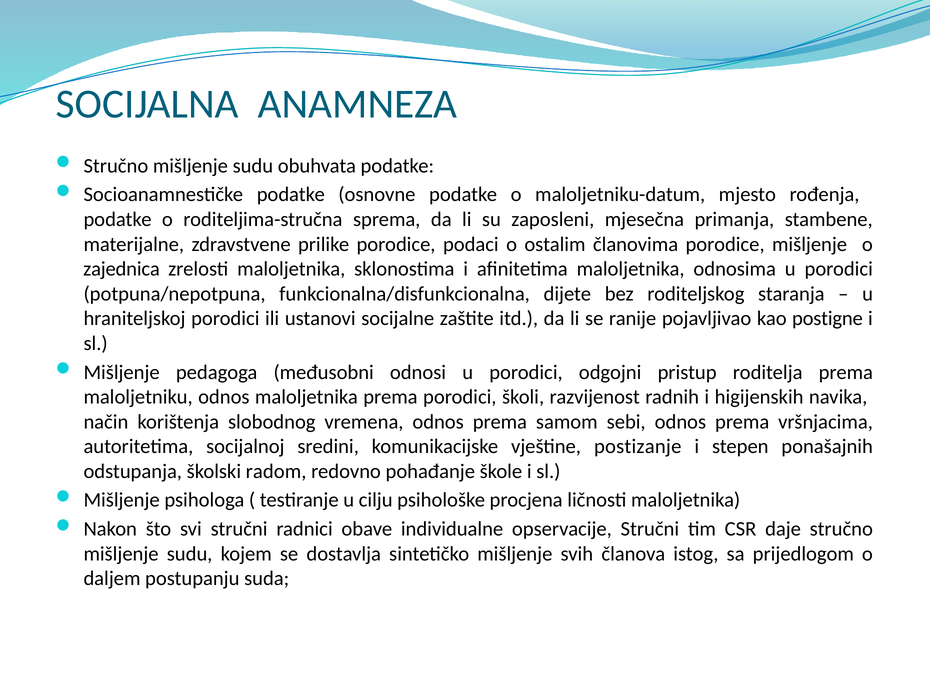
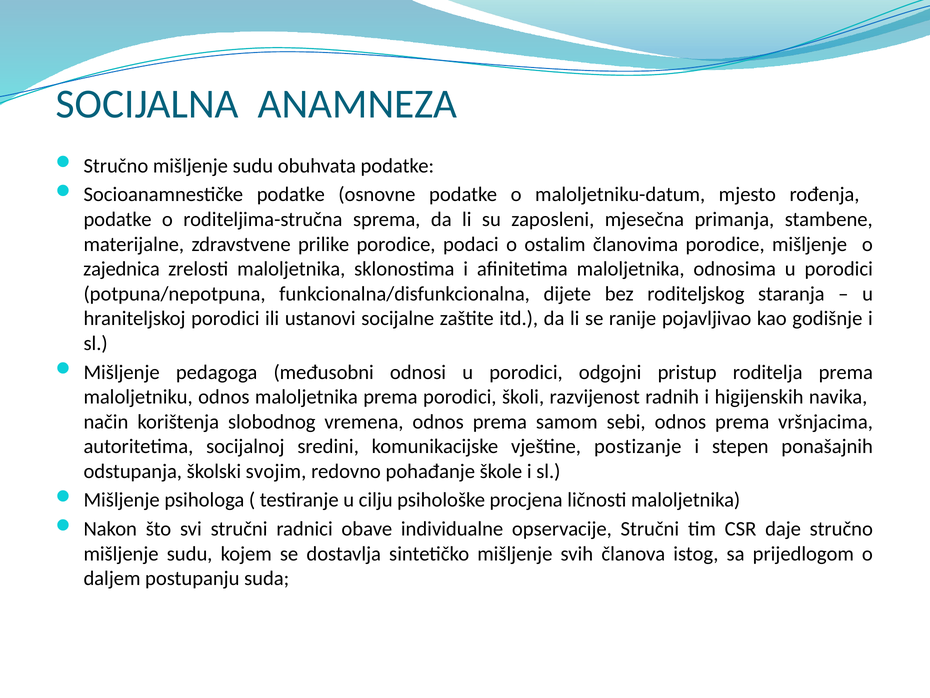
postigne: postigne -> godišnje (827, 318)
radom: radom -> svojim (276, 471)
